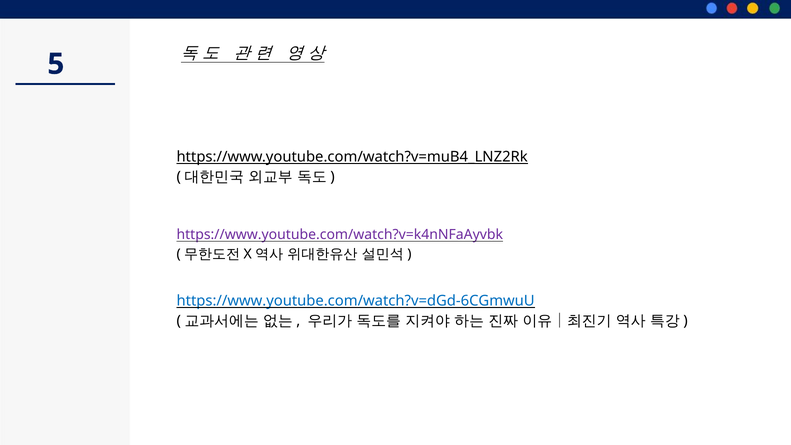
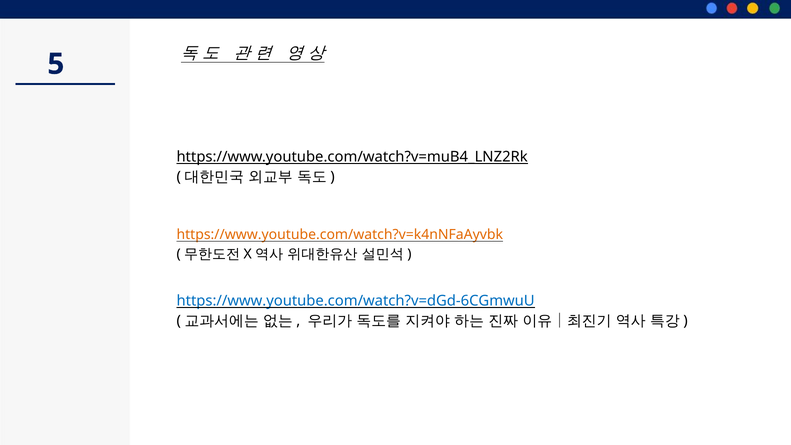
https://www.youtube.com/watch?v=k4nNFaAyvbk colour: purple -> orange (340, 235)
